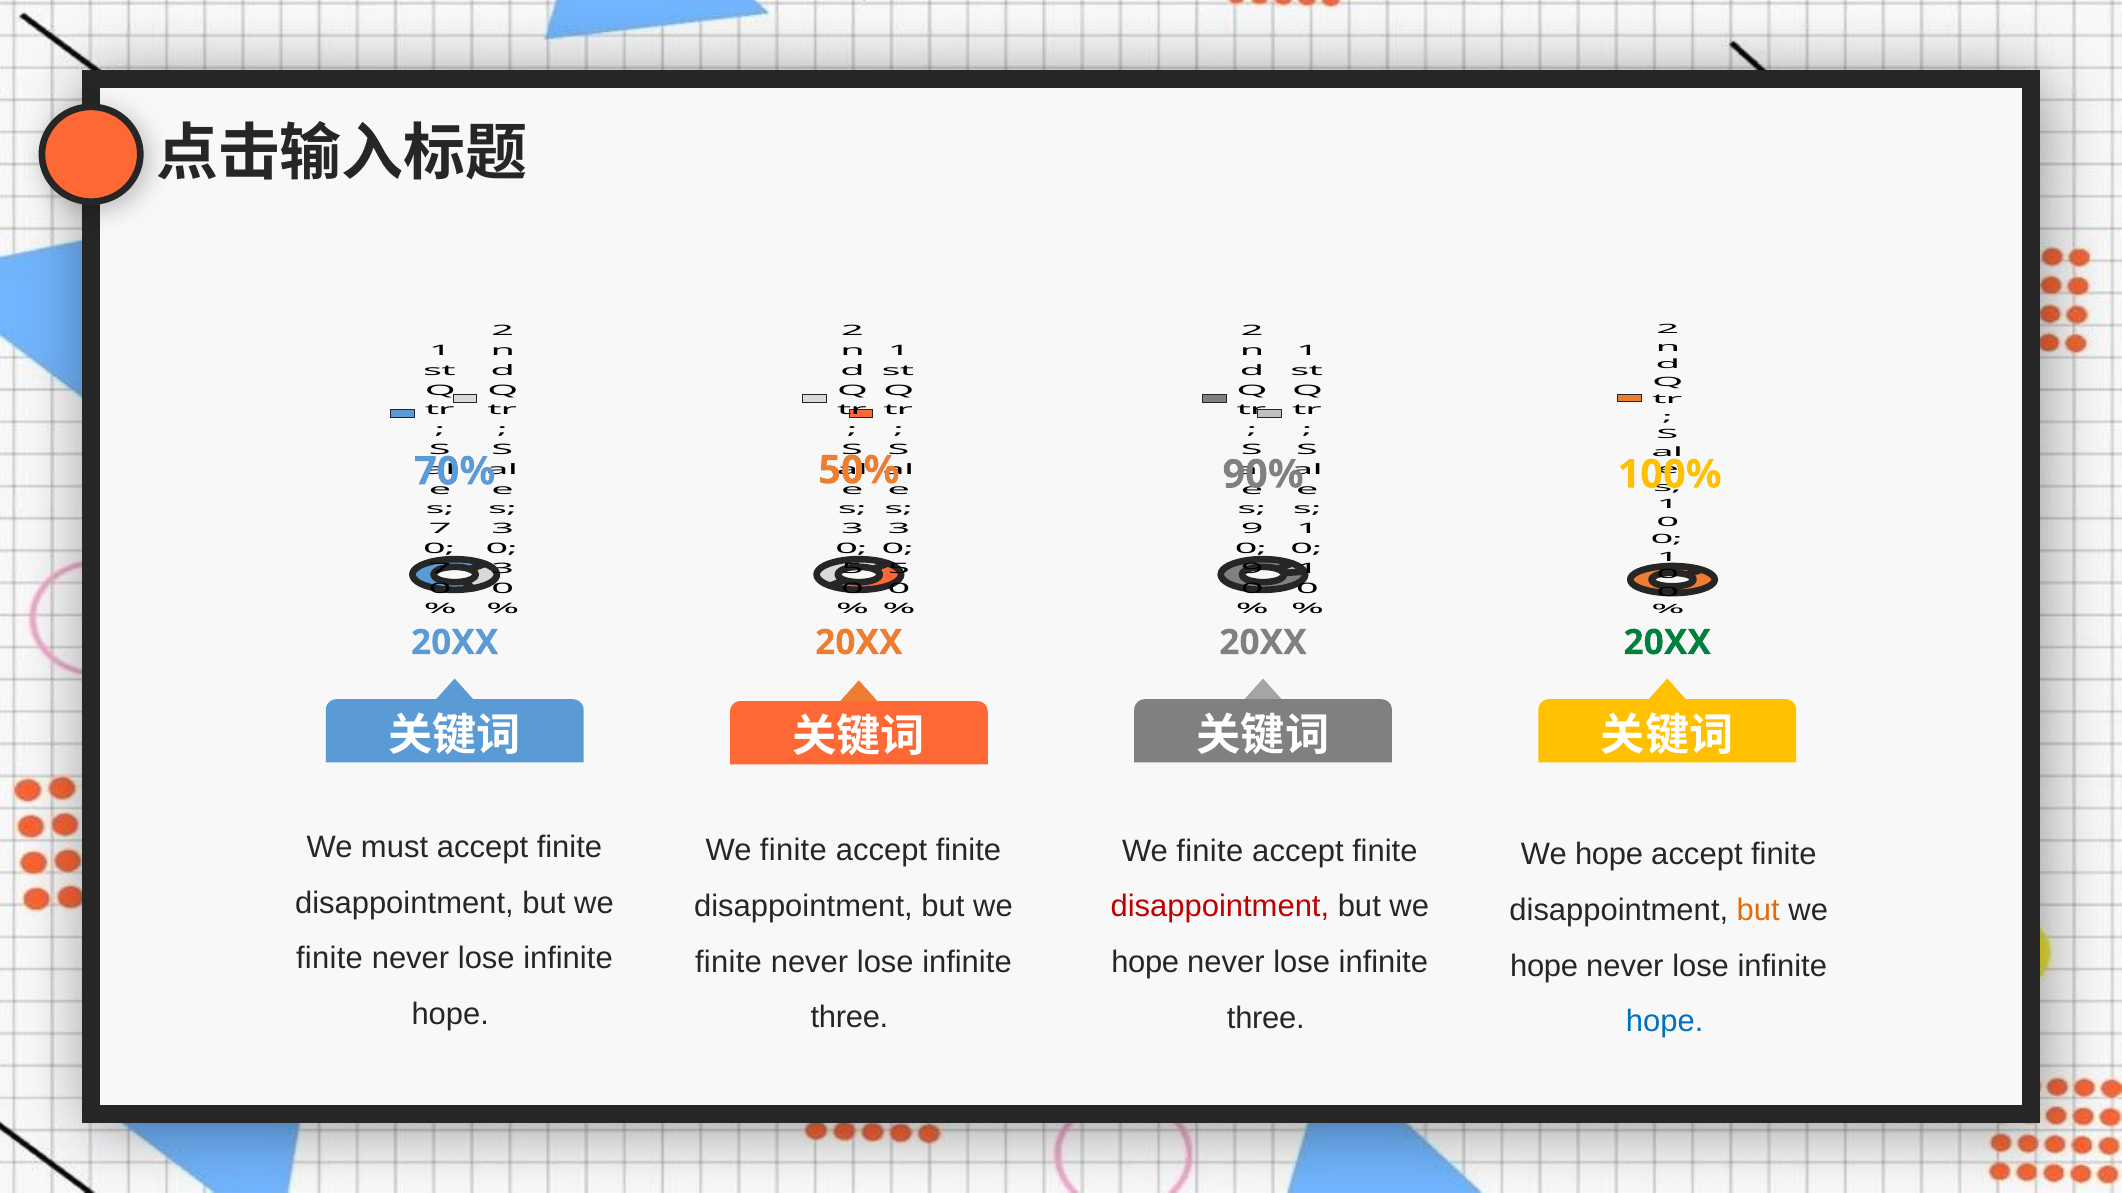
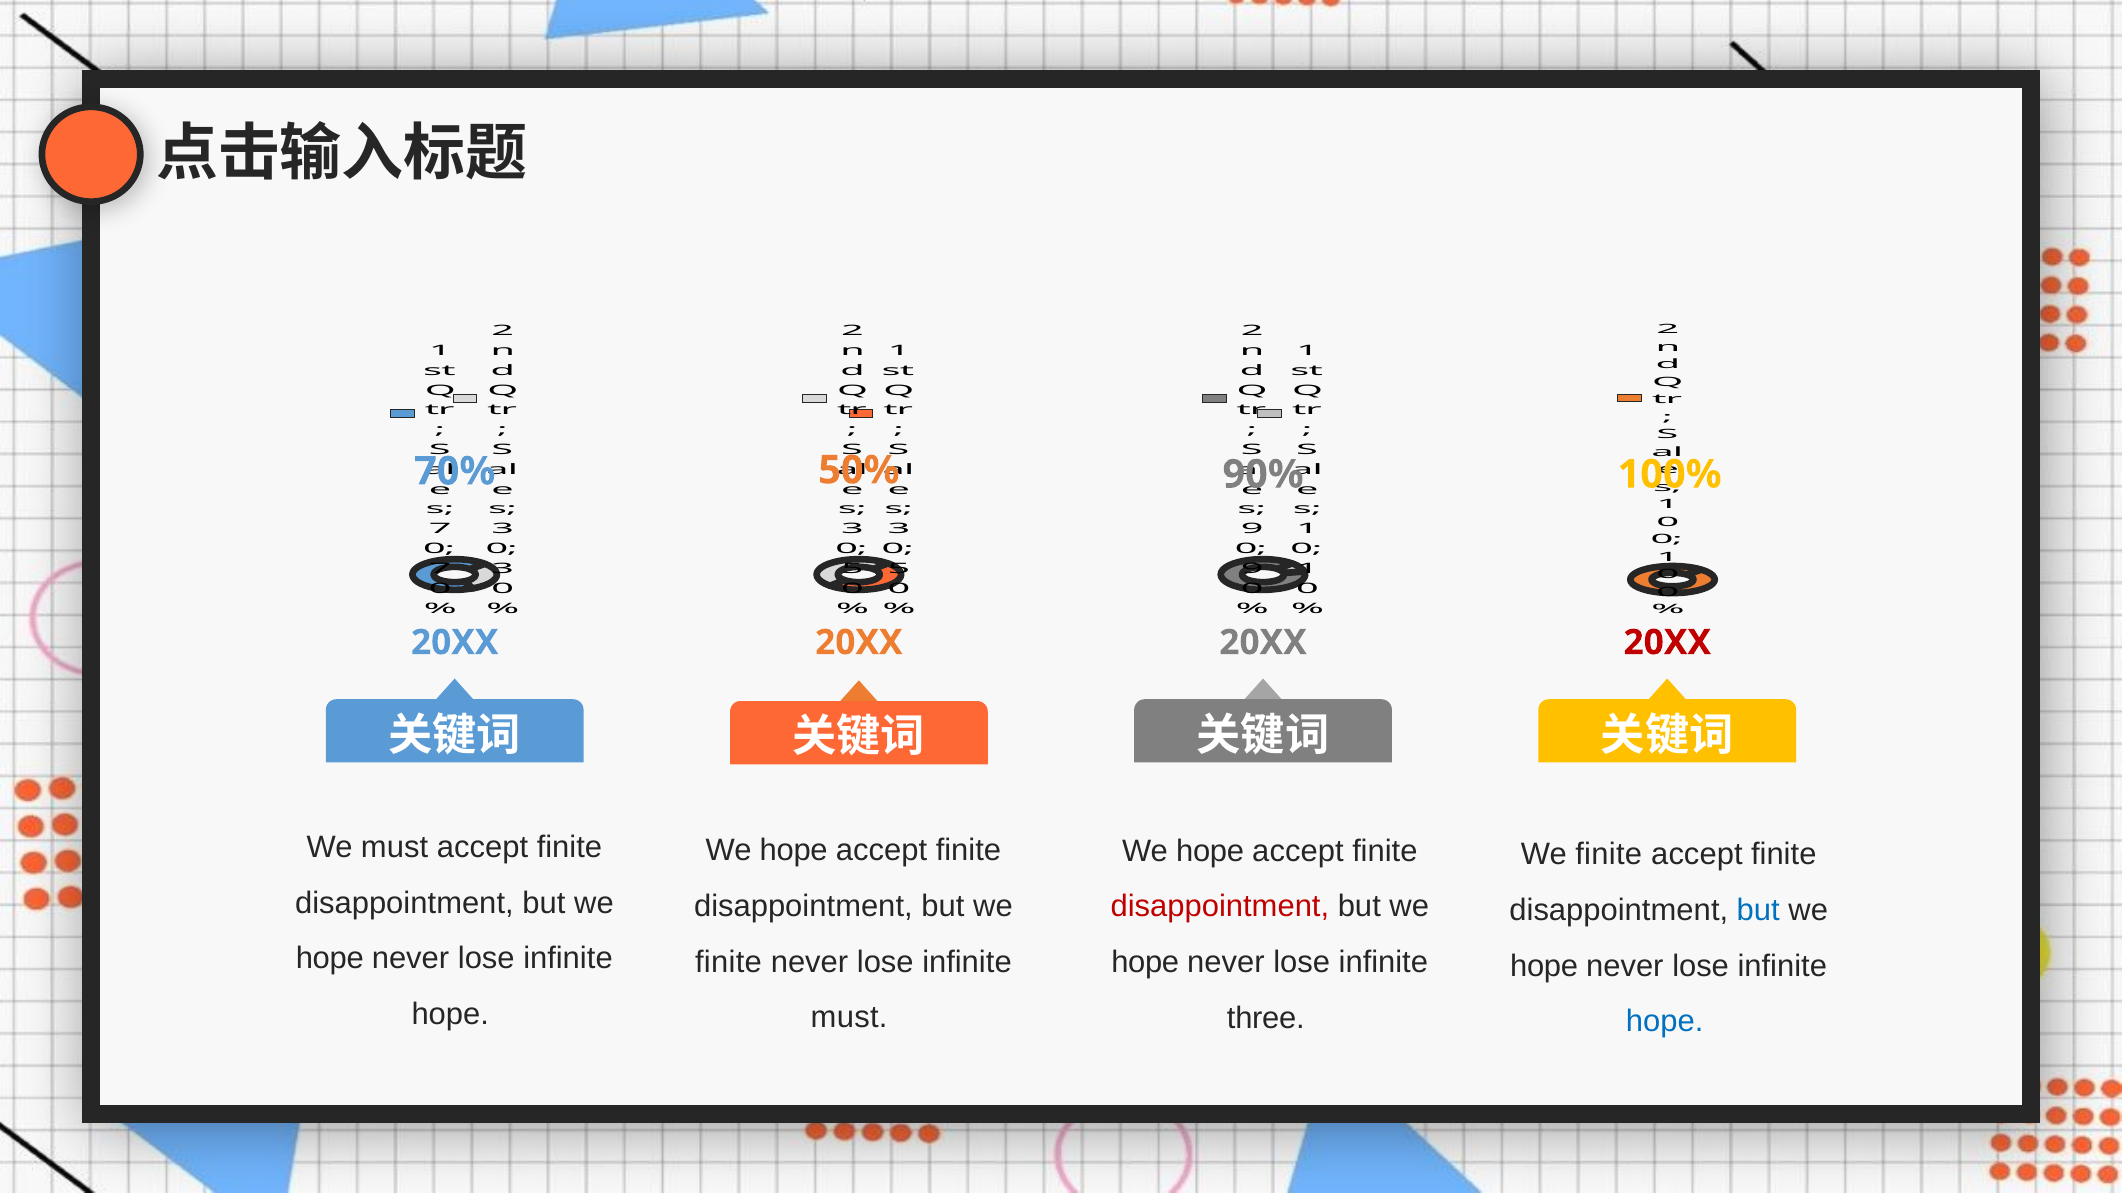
20XX colour: green -> red (1667, 643)
finite: finite -> hope (794, 851)
finite: finite -> hope (1210, 851)
hope: hope -> finite (1609, 855)
but colour: orange -> blue (1758, 911)
finite: finite -> hope (330, 959)
three: three -> must (849, 1018)
